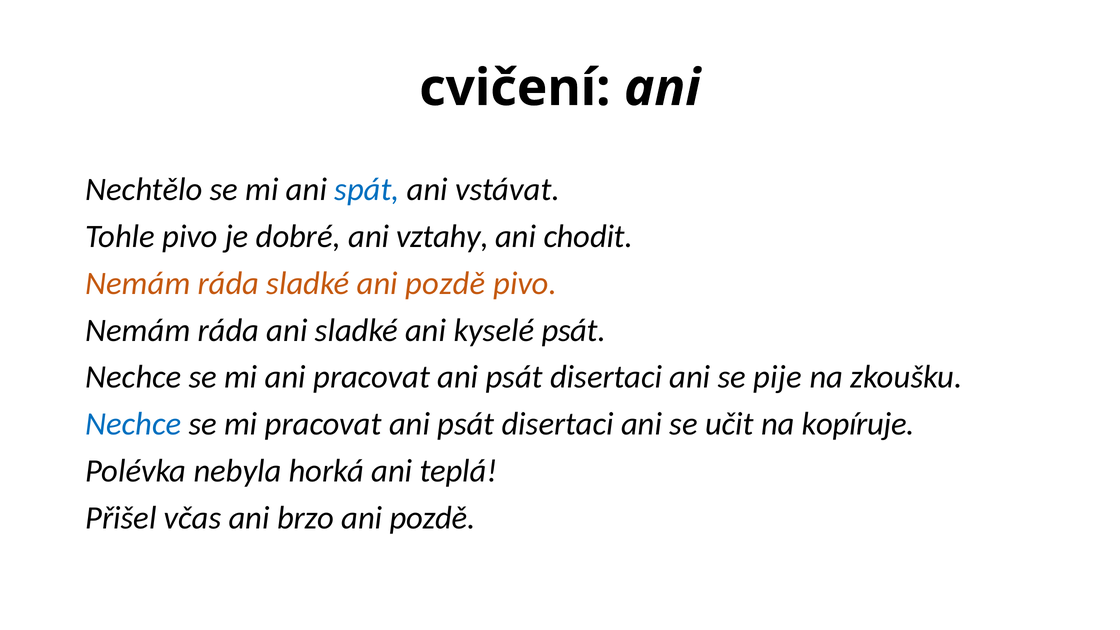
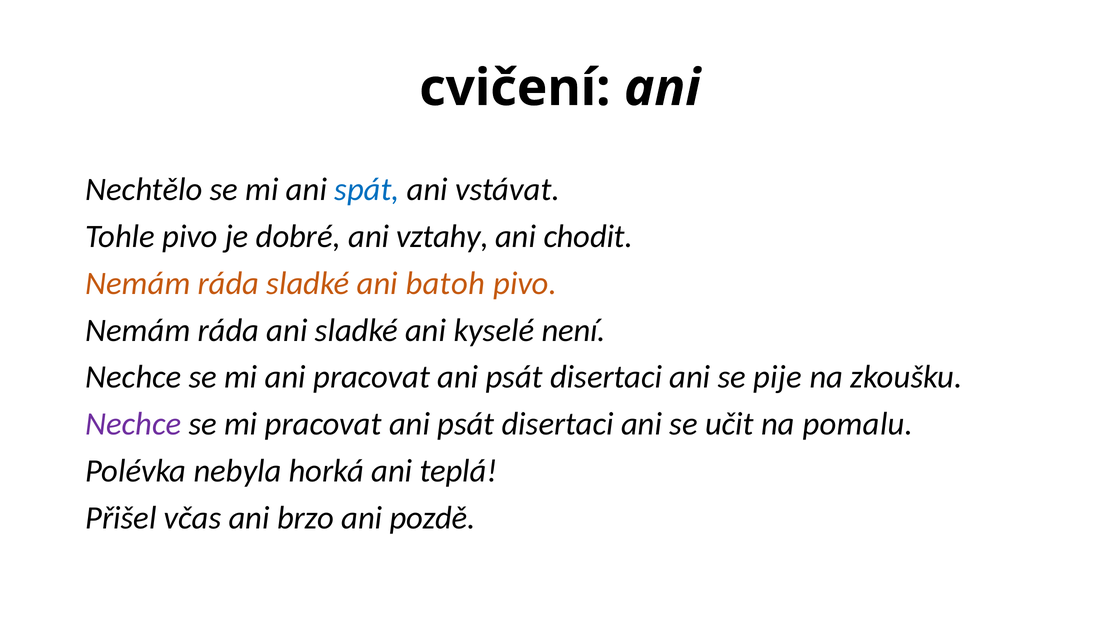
sladké ani pozdě: pozdě -> batoh (445, 283)
kyselé psát: psát -> není (574, 330)
Nechce colour: blue -> purple (133, 424)
kopíruje: kopíruje -> pomalu (858, 424)
